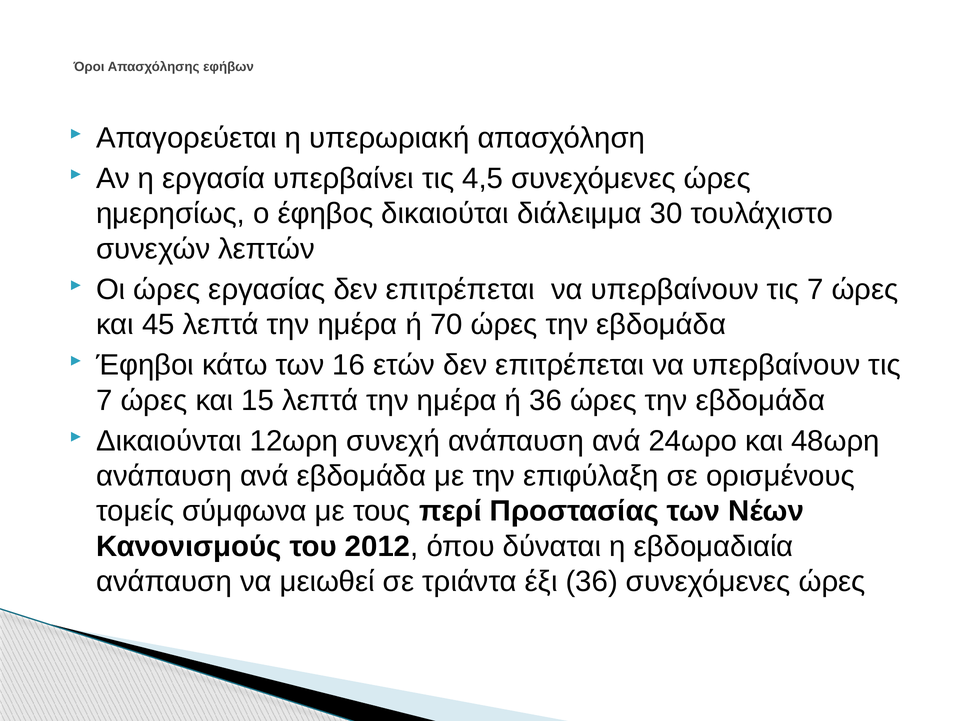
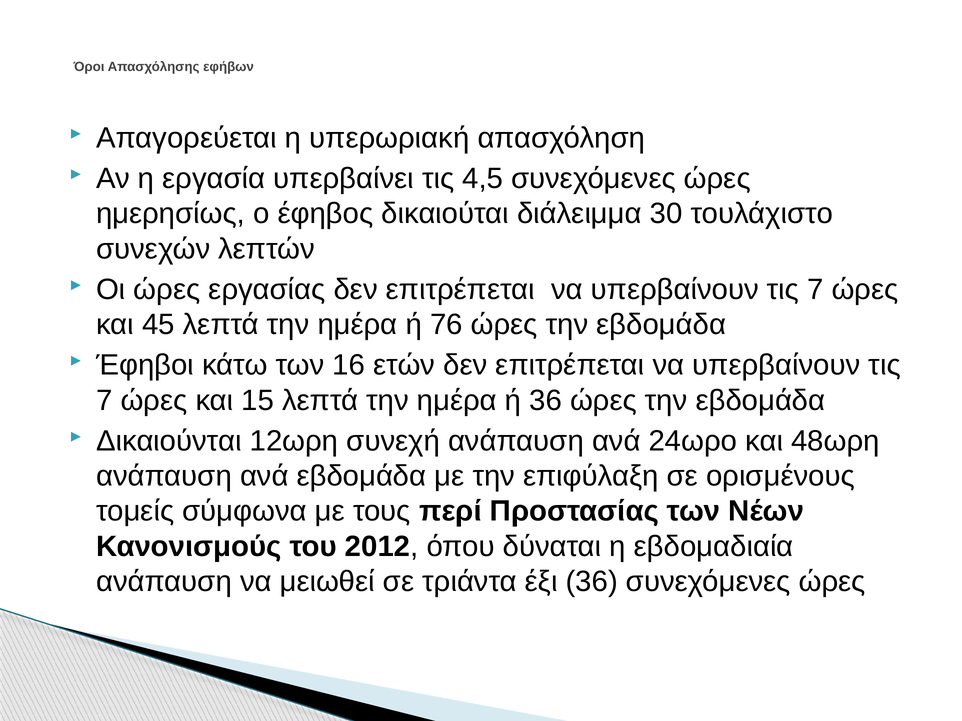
70: 70 -> 76 (446, 325)
